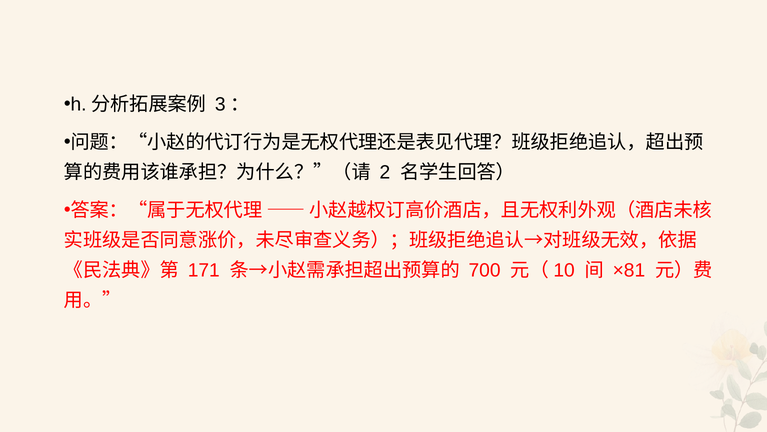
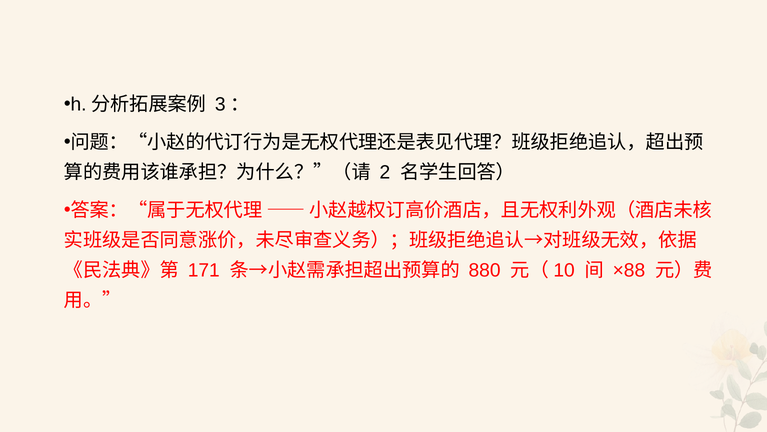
700: 700 -> 880 (485, 270)
×81: ×81 -> ×88 (629, 270)
